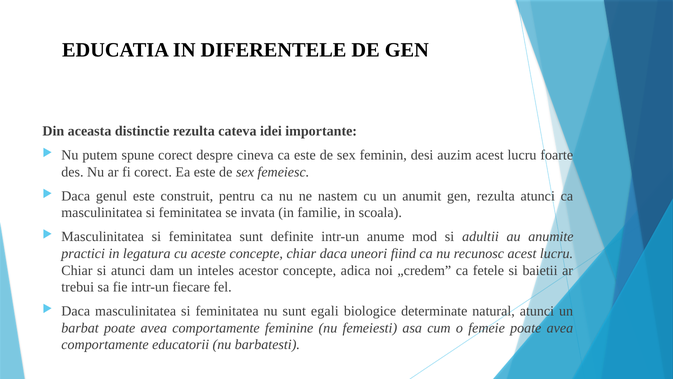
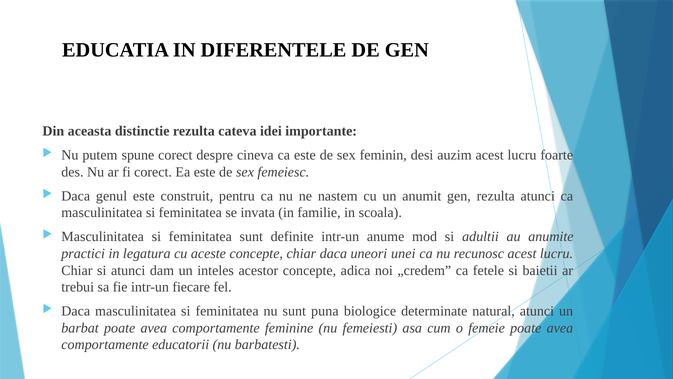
fiind: fiind -> unei (403, 253)
egali: egali -> puna (325, 311)
